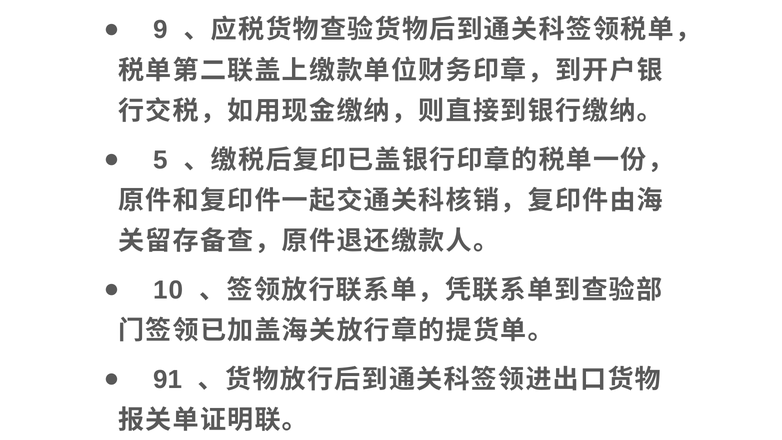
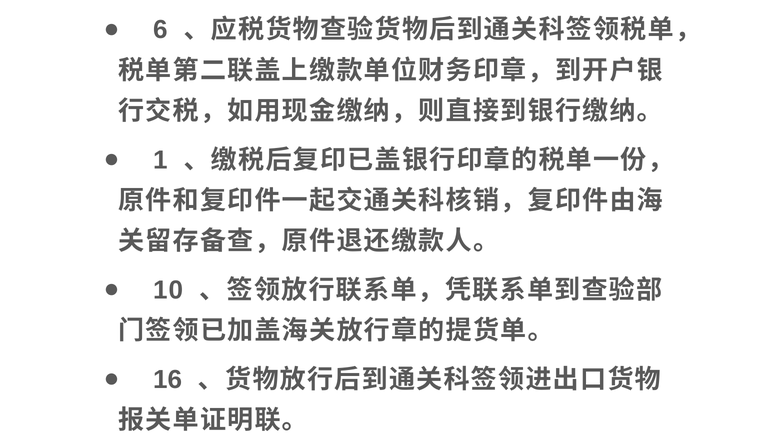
9: 9 -> 6 (160, 30)
5: 5 -> 1 (160, 160)
91: 91 -> 16 (168, 380)
